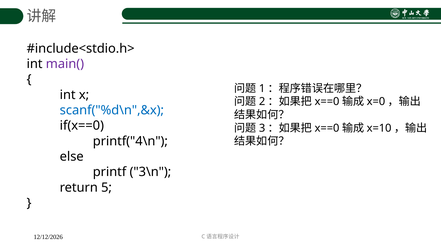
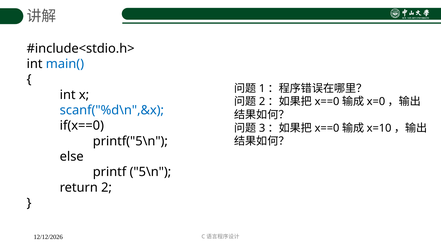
main( colour: purple -> blue (65, 64)
printf("4\n: printf("4\n -> printf("5\n (130, 141)
3\n: 3\n -> 5\n (150, 172)
return 5: 5 -> 2 (107, 187)
